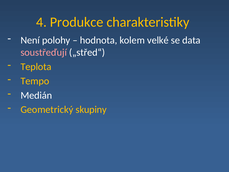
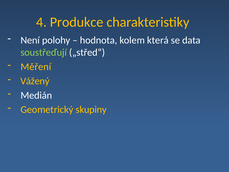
velké: velké -> která (158, 40)
soustřeďují colour: pink -> light green (44, 52)
Teplota: Teplota -> Měření (36, 67)
Tempo: Tempo -> Vážený (35, 81)
